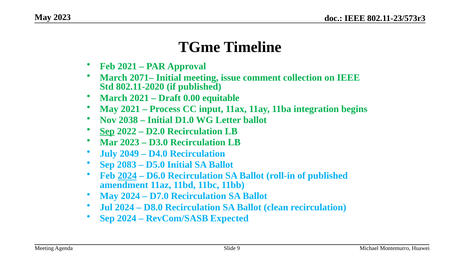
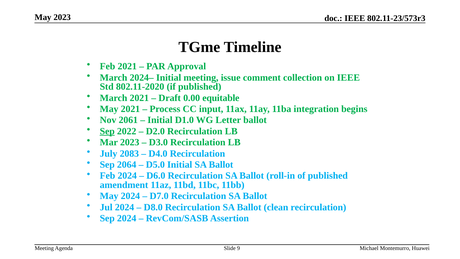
2071–: 2071– -> 2024– (142, 77)
2038: 2038 -> 2061 (128, 120)
2049: 2049 -> 2083 (129, 153)
2083: 2083 -> 2064 (127, 165)
2024 underline: present -> none (127, 176)
Expected: Expected -> Assertion (229, 218)
